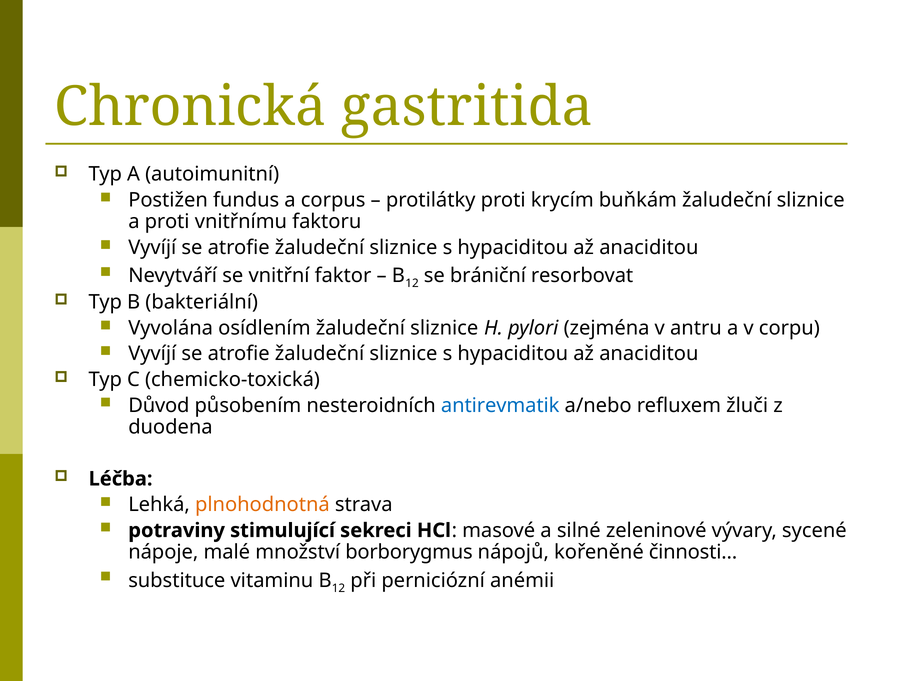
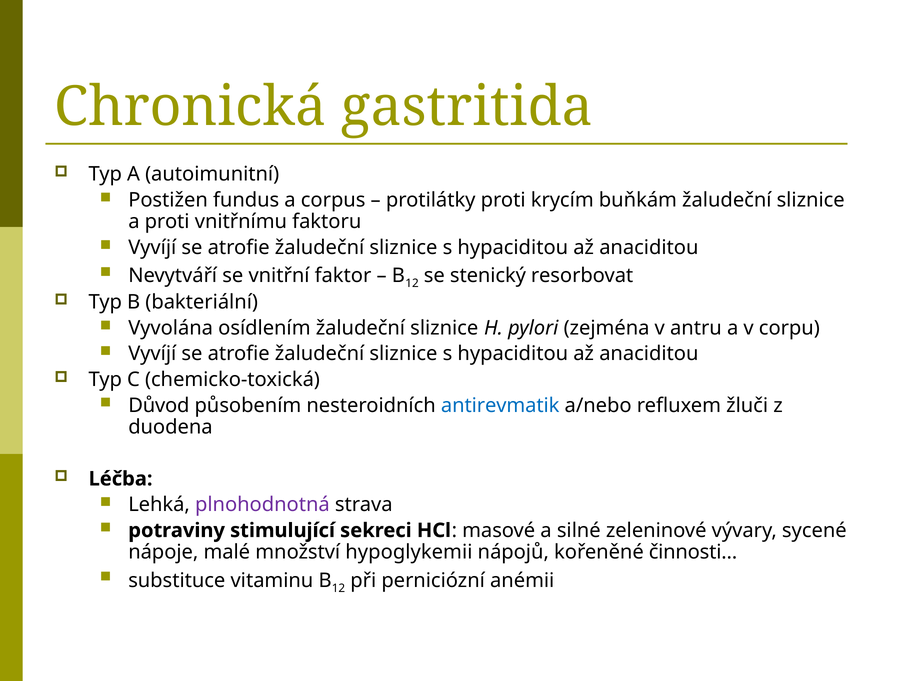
brániční: brániční -> stenický (488, 276)
plnohodnotná colour: orange -> purple (262, 505)
borborygmus: borborygmus -> hypoglykemii (409, 552)
